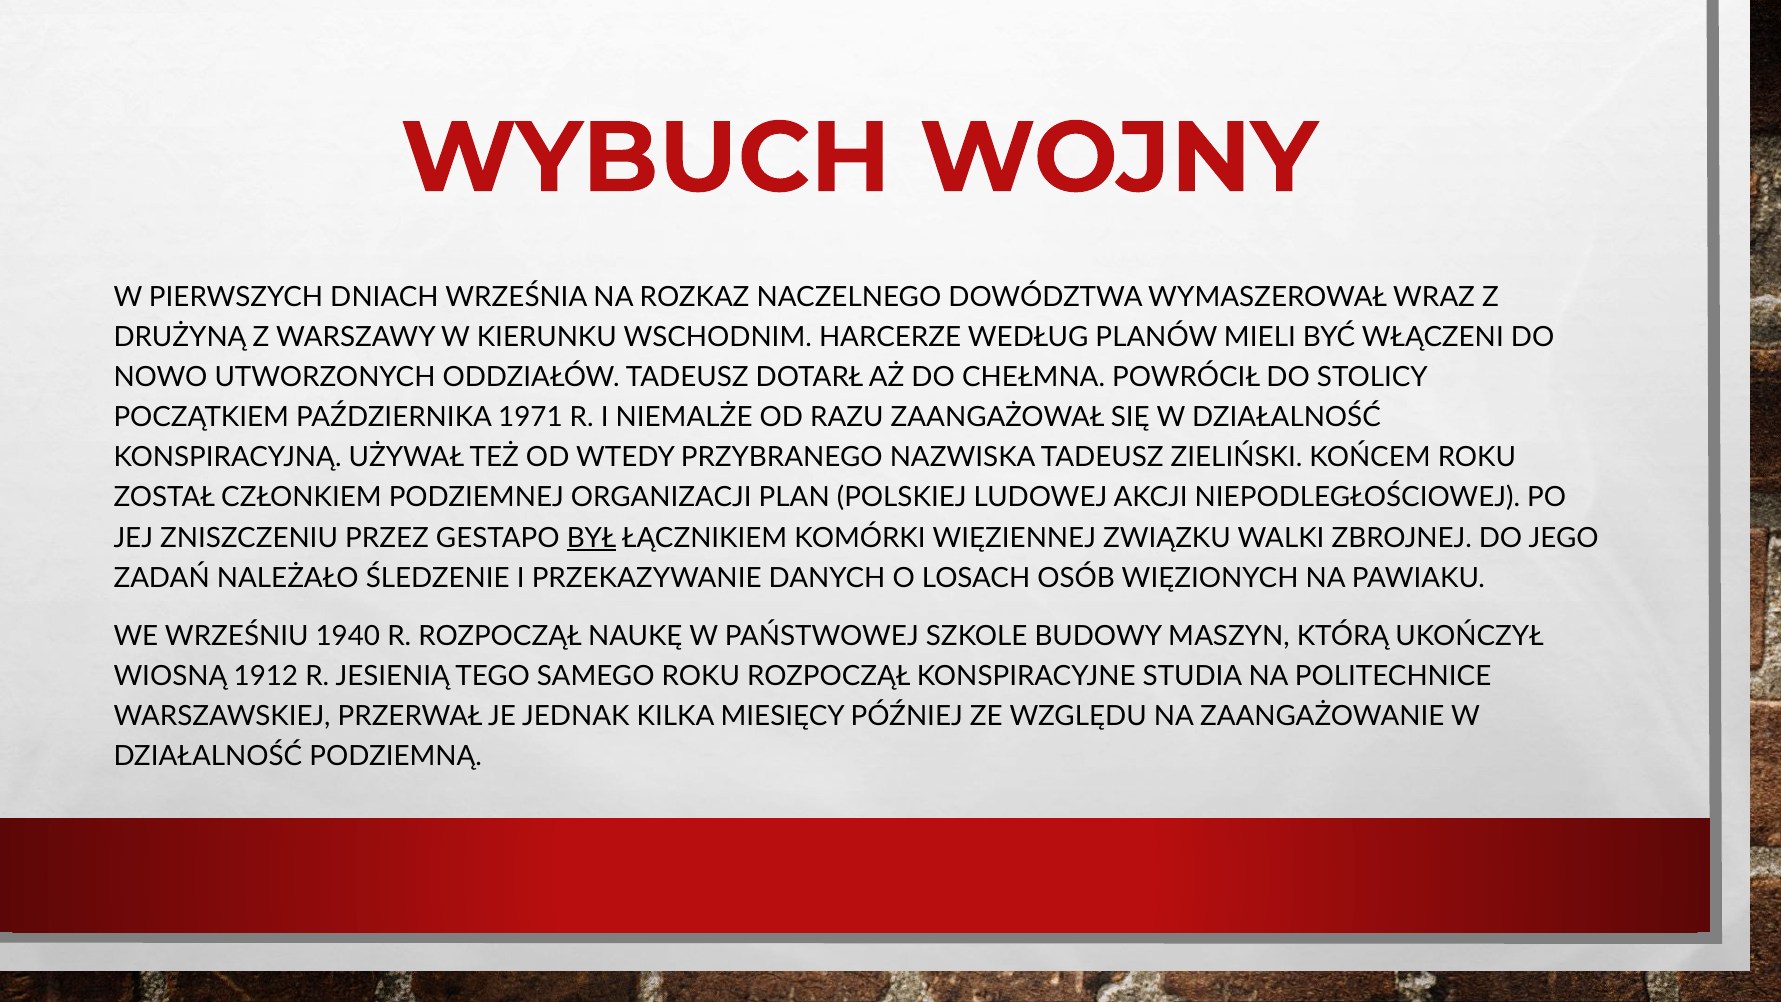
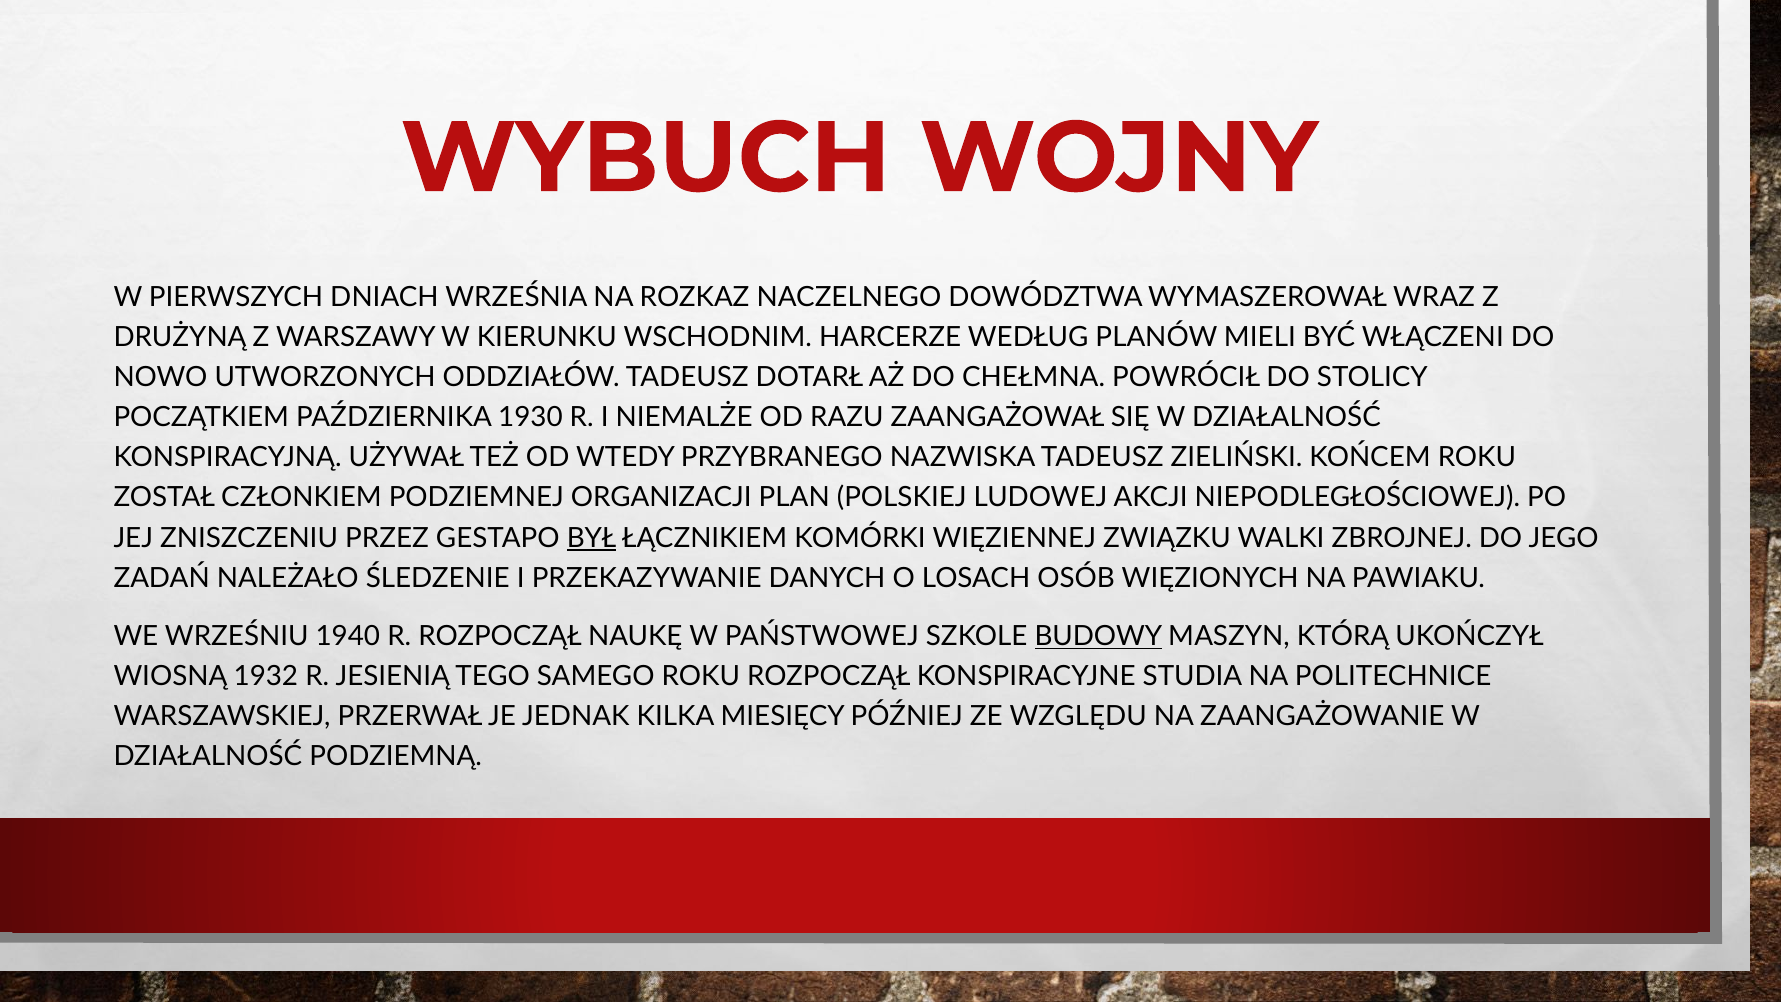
1971: 1971 -> 1930 (530, 418)
BUDOWY underline: none -> present (1098, 636)
1912: 1912 -> 1932 (266, 677)
